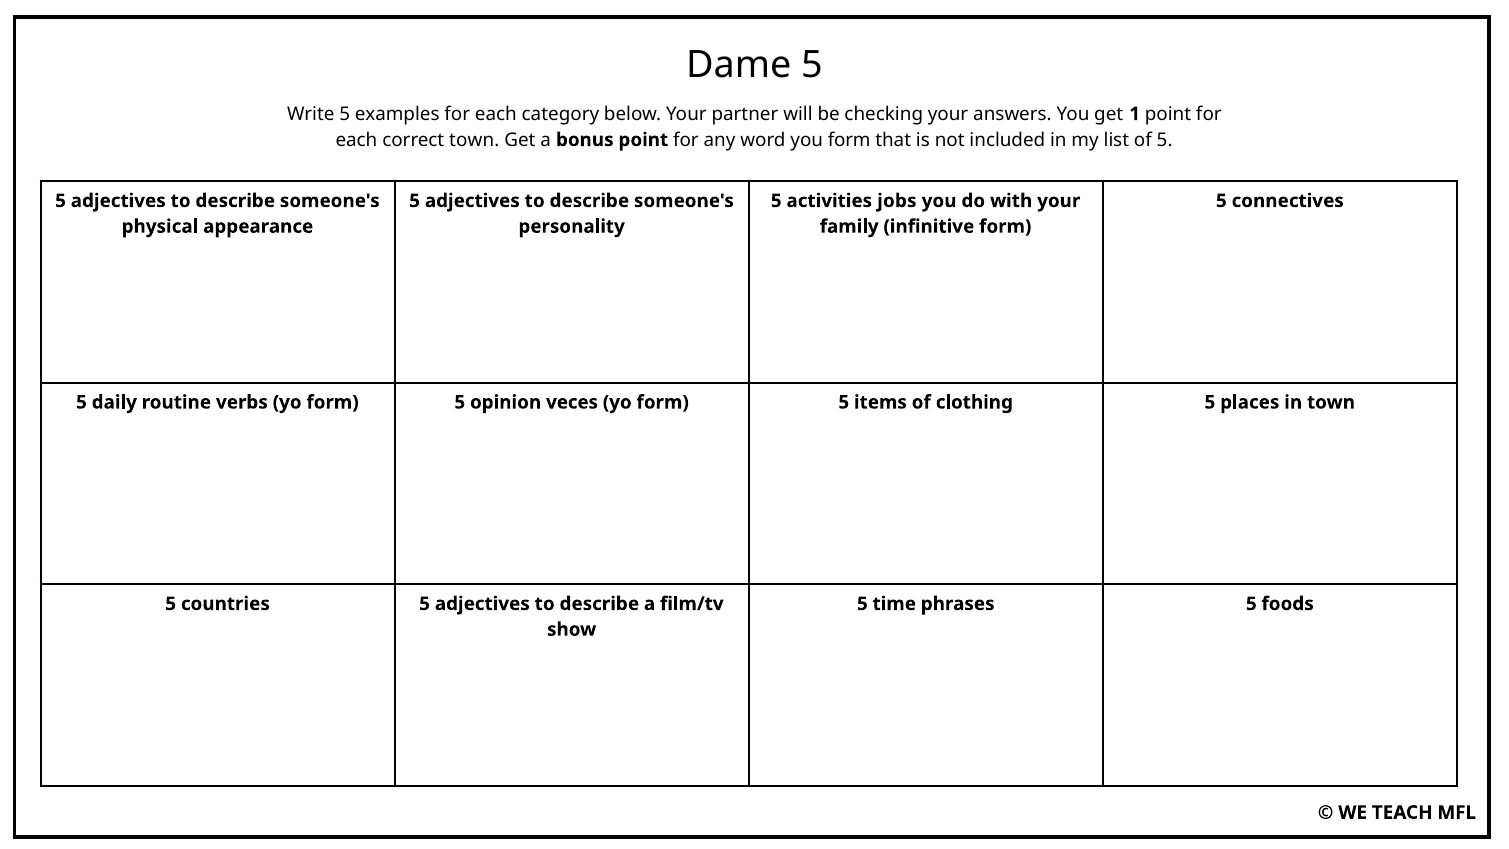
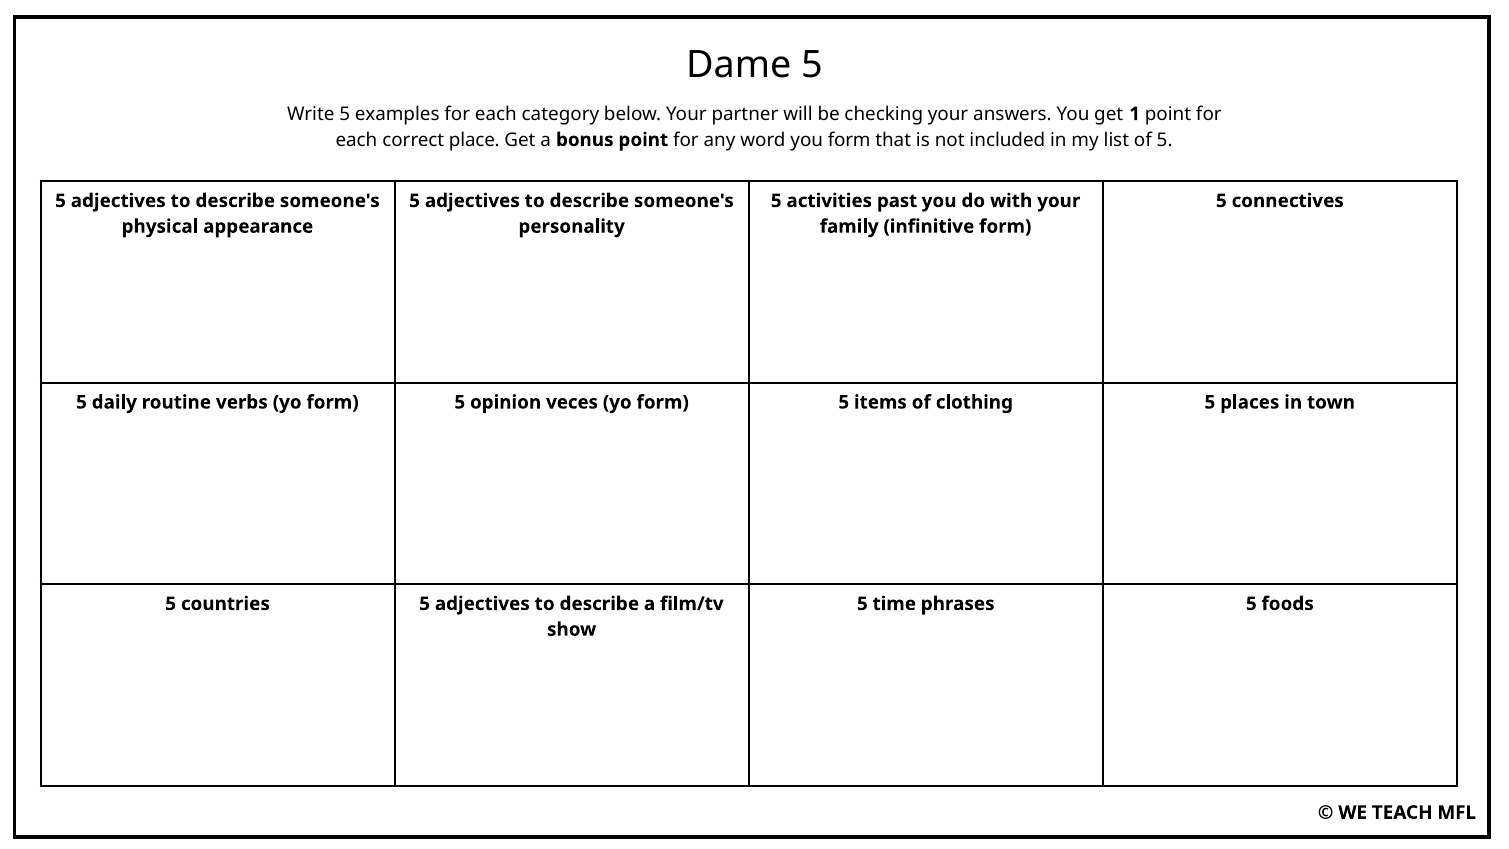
correct town: town -> place (474, 140)
jobs: jobs -> past (897, 201)
